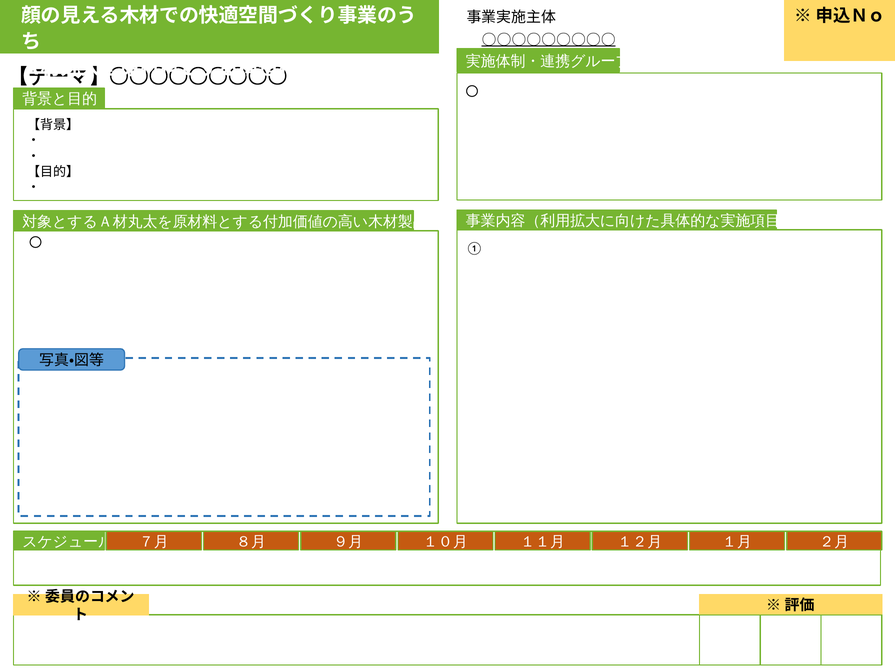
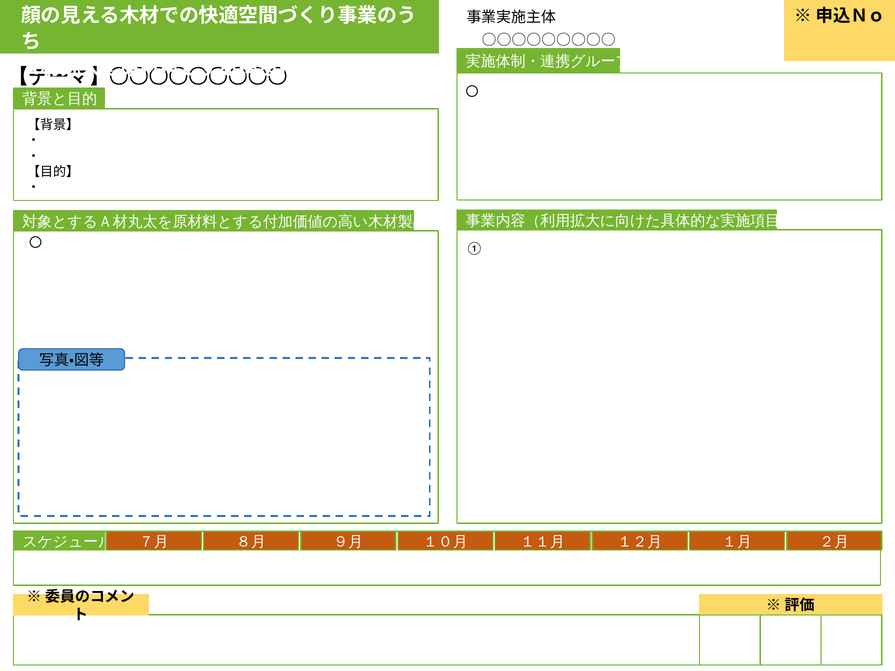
〇〇〇〇〇〇〇〇〇 underline: present -> none (549, 40)
